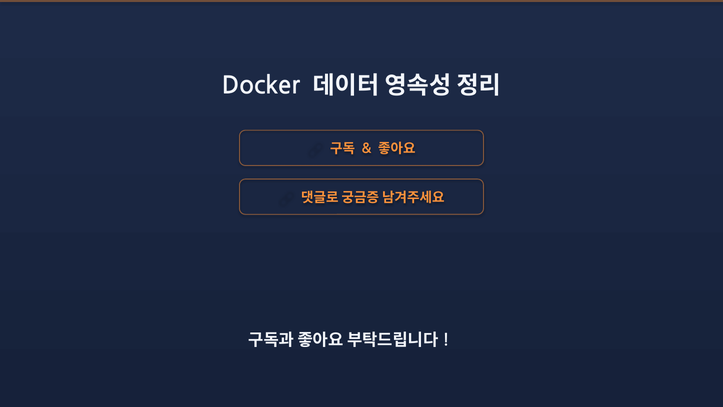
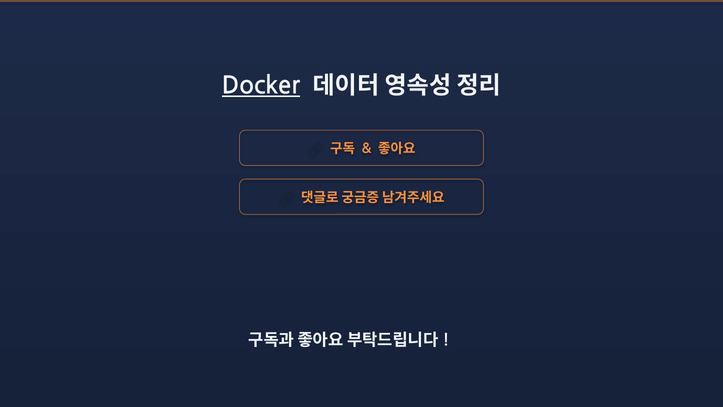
Docker underline: none -> present (261, 86)
